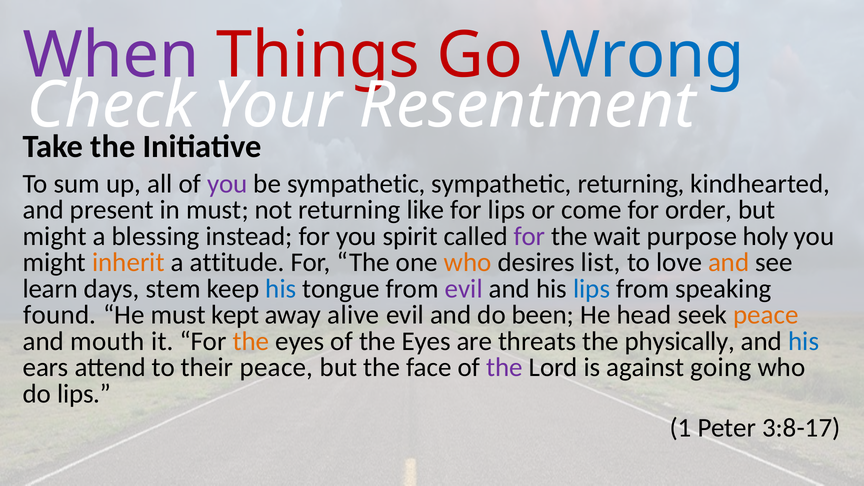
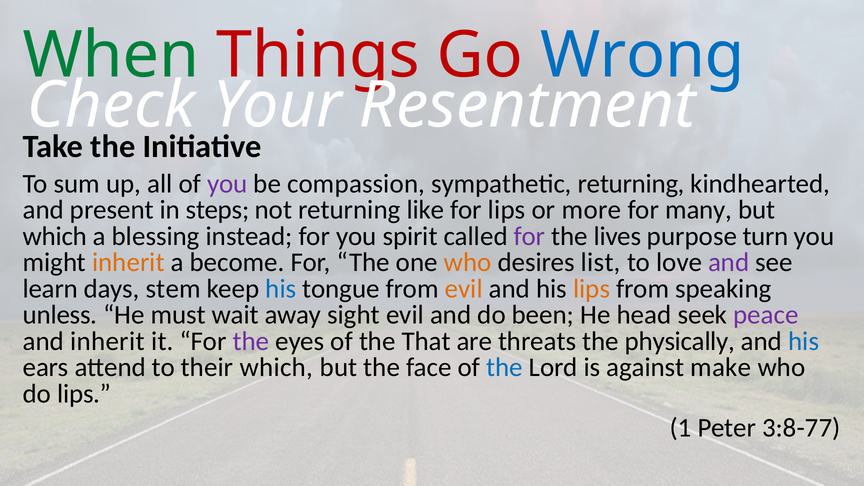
When colour: purple -> green (111, 55)
be sympathetic: sympathetic -> compassion (356, 184)
in must: must -> steps (218, 210)
come: come -> more (591, 210)
order: order -> many (699, 210)
might: might -> which (55, 236)
wait: wait -> lives (617, 236)
holy: holy -> turn (766, 236)
attitude: attitude -> become (237, 262)
and colour: orange -> purple (729, 262)
evil colour: purple -> orange (464, 289)
lips colour: blue -> orange (592, 289)
found: found -> unless (60, 315)
kept: kept -> wait (235, 315)
alive: alive -> sight (353, 315)
peace colour: orange -> purple (766, 315)
and mouth: mouth -> inherit (107, 341)
the colour: orange -> purple (251, 341)
of the Eyes: Eyes -> That (426, 341)
their peace: peace -> which (276, 367)
the colour: purple -> blue (504, 367)
going: going -> make (721, 367)
3:8-17: 3:8-17 -> 3:8-77 (801, 428)
